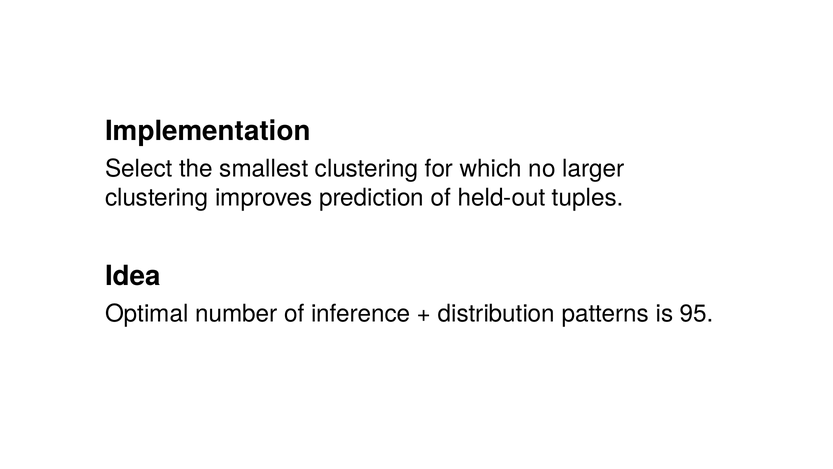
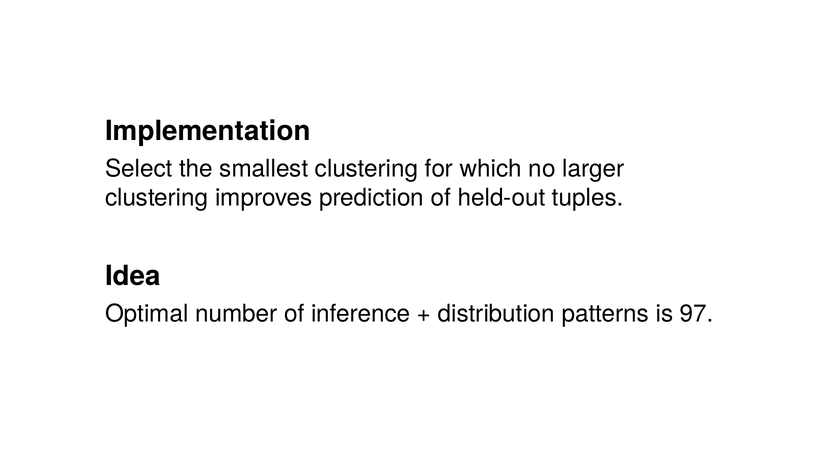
95: 95 -> 97 (697, 314)
